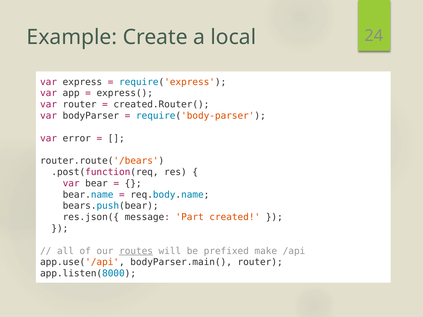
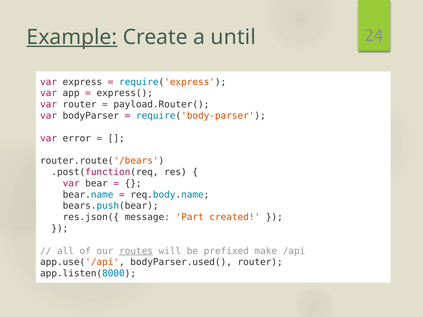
Example underline: none -> present (72, 37)
local: local -> until (233, 37)
created.Router(: created.Router( -> payload.Router( (161, 105)
bodyParser.main(: bodyParser.main( -> bodyParser.used( (181, 262)
